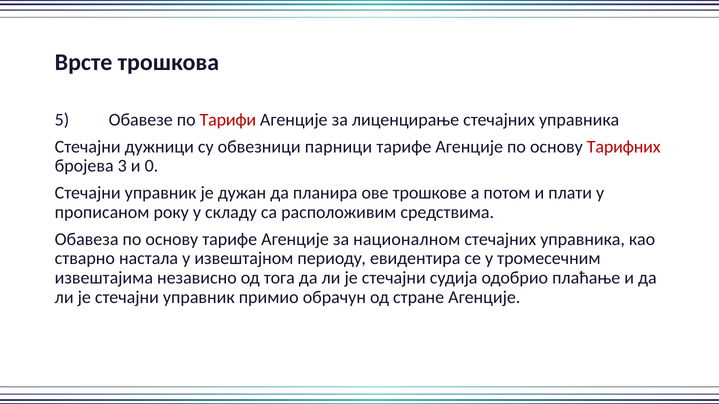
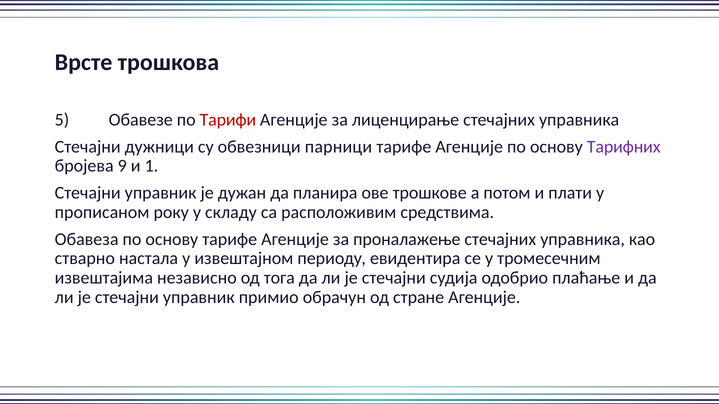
Тарифних colour: red -> purple (624, 147)
3: 3 -> 9 (122, 166)
0: 0 -> 1 (151, 166)
националном: националном -> проналажење (407, 239)
